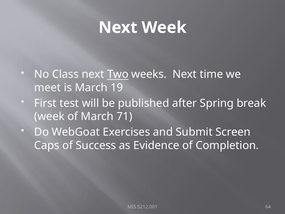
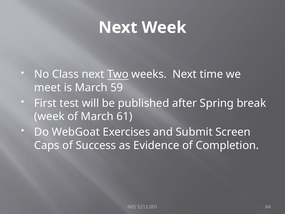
19: 19 -> 59 (117, 88)
71: 71 -> 61 (124, 116)
